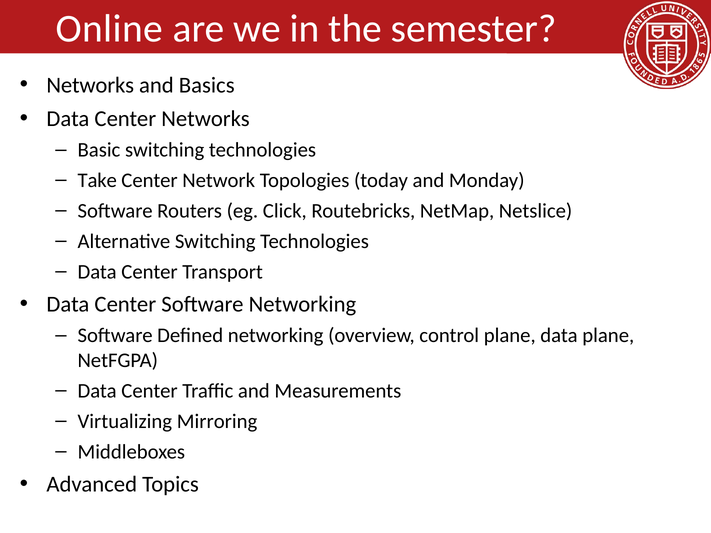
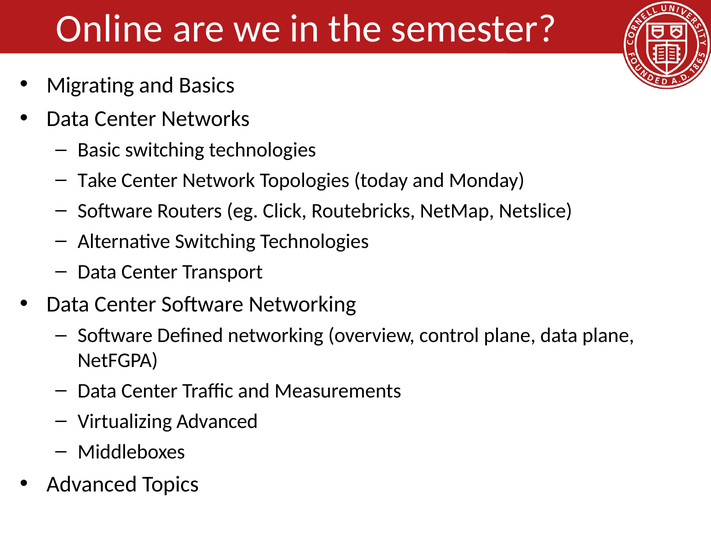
Networks: Networks -> Migrating (90, 85)
Virtualizing Mirroring: Mirroring -> Advanced (217, 422)
